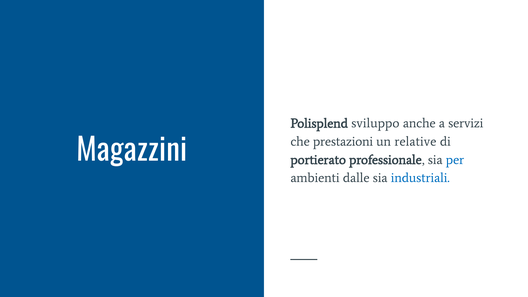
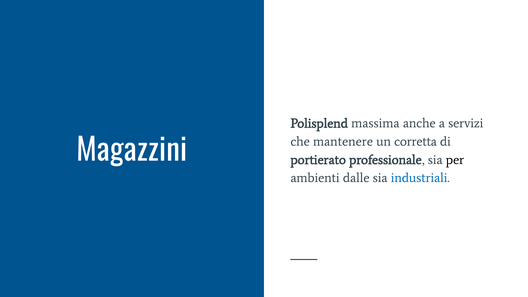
sviluppo: sviluppo -> massima (375, 123)
prestazioni: prestazioni -> mantenere (343, 141)
relative: relative -> corretta (416, 141)
per colour: blue -> black (455, 160)
